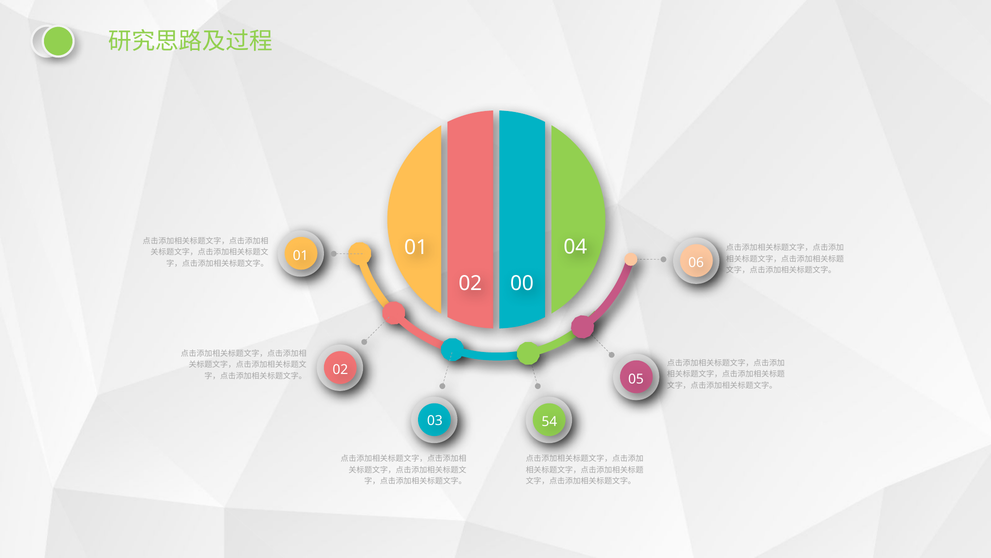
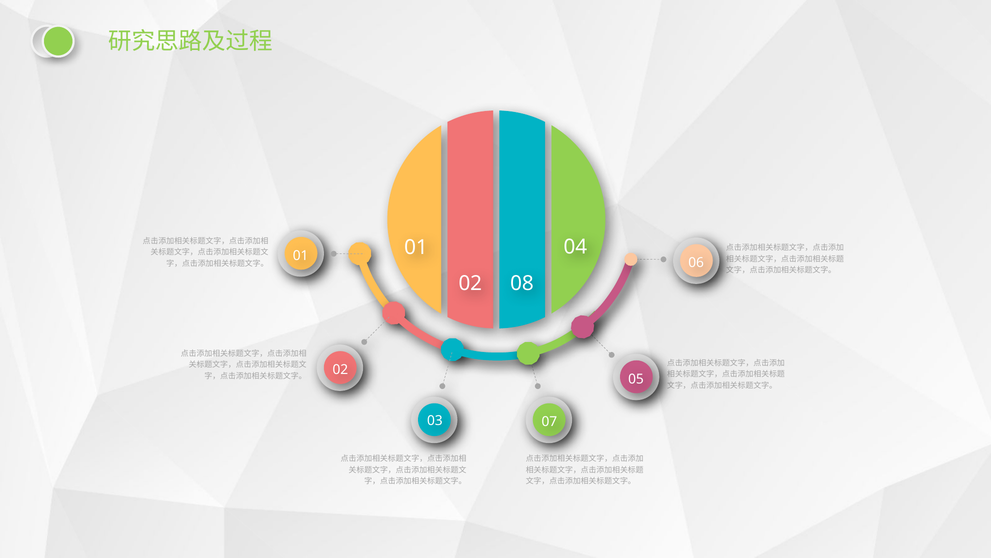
00: 00 -> 08 (522, 283)
54: 54 -> 07 (549, 421)
